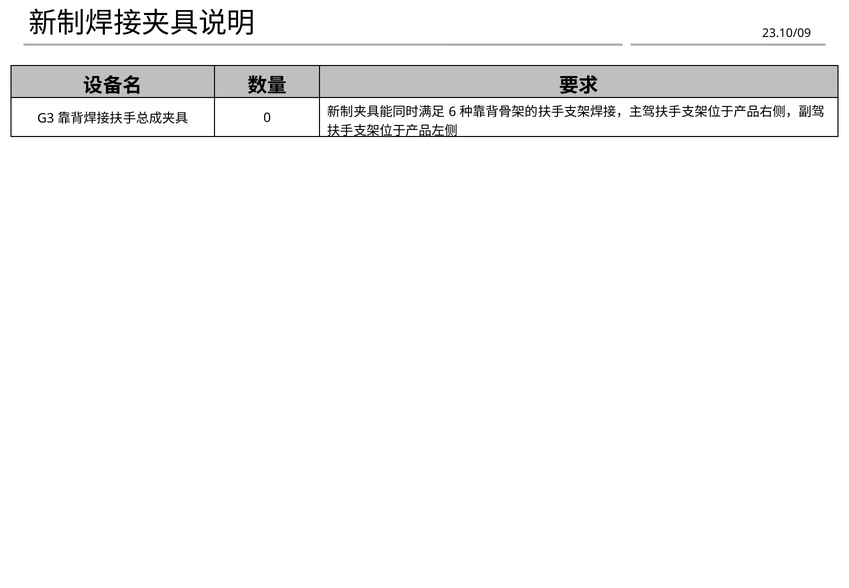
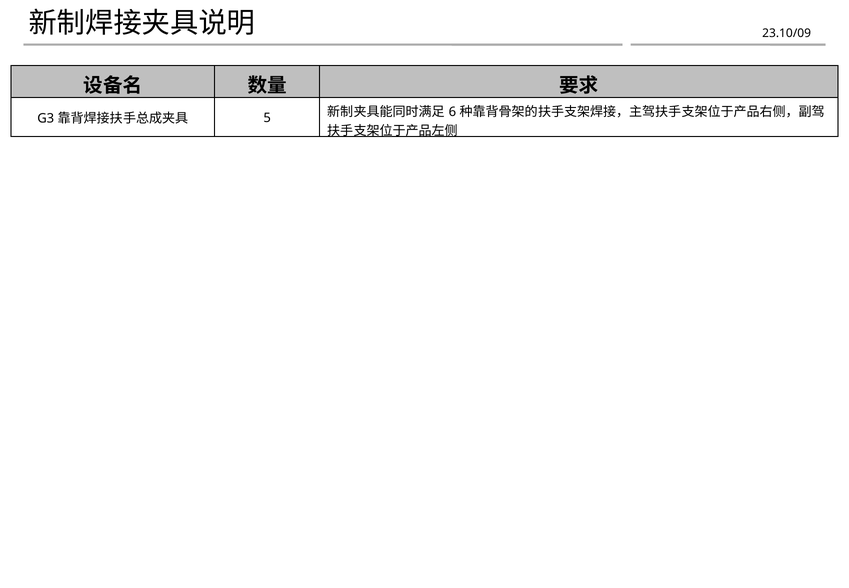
0: 0 -> 5 (267, 118)
